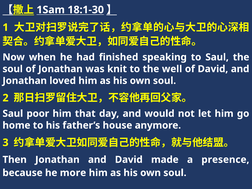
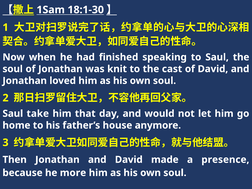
well: well -> cast (172, 69)
poor: poor -> take (38, 114)
